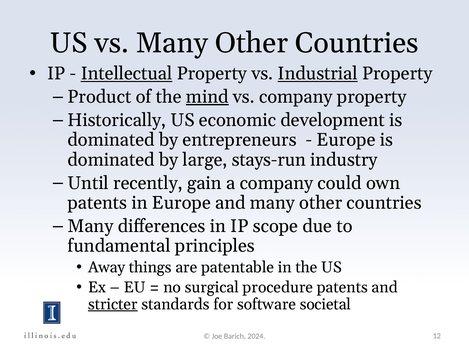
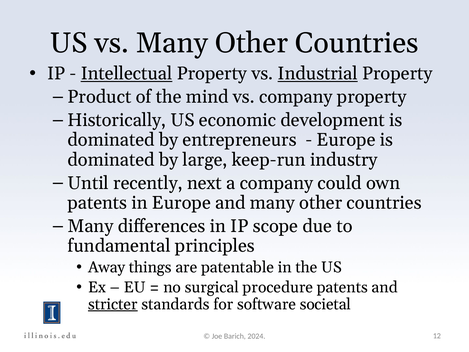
mind underline: present -> none (207, 97)
stays-run: stays-run -> keep-run (269, 160)
gain: gain -> next (204, 183)
